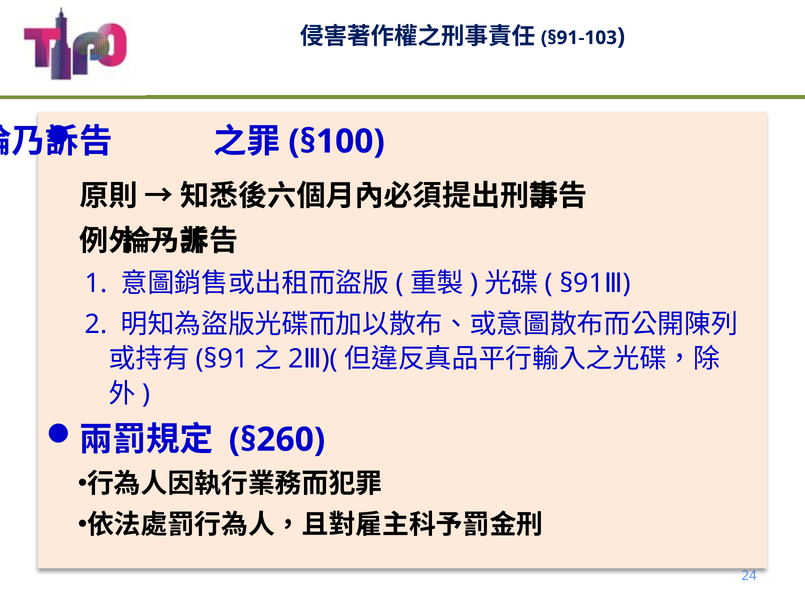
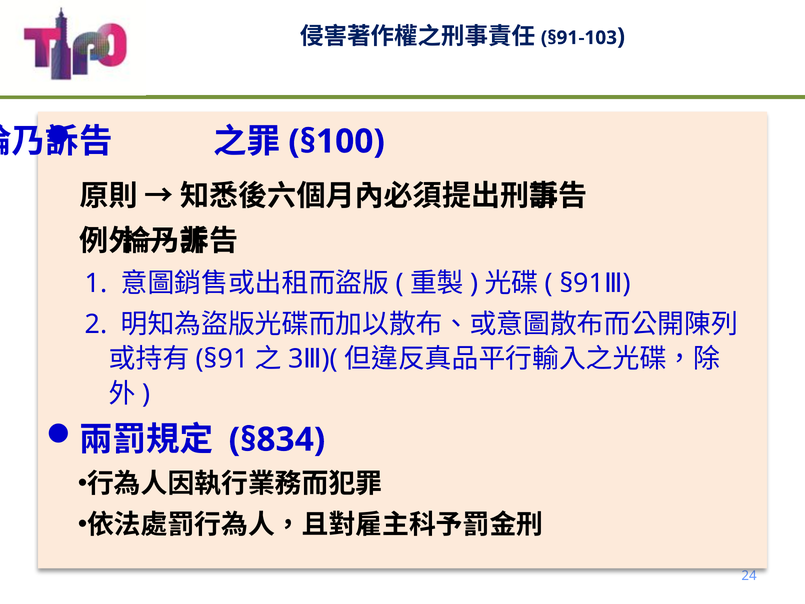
2: 2 -> 3 (296, 359)
§260: §260 -> §834 (277, 439)
